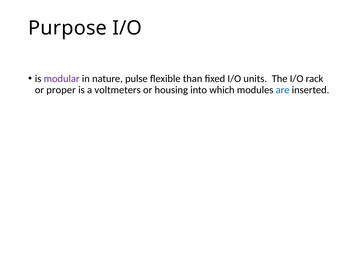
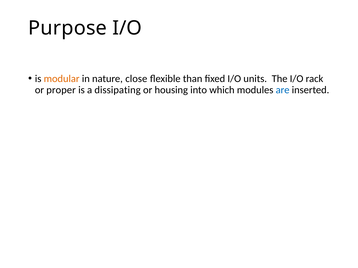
modular colour: purple -> orange (62, 79)
pulse: pulse -> close (136, 79)
voltmeters: voltmeters -> dissipating (118, 90)
